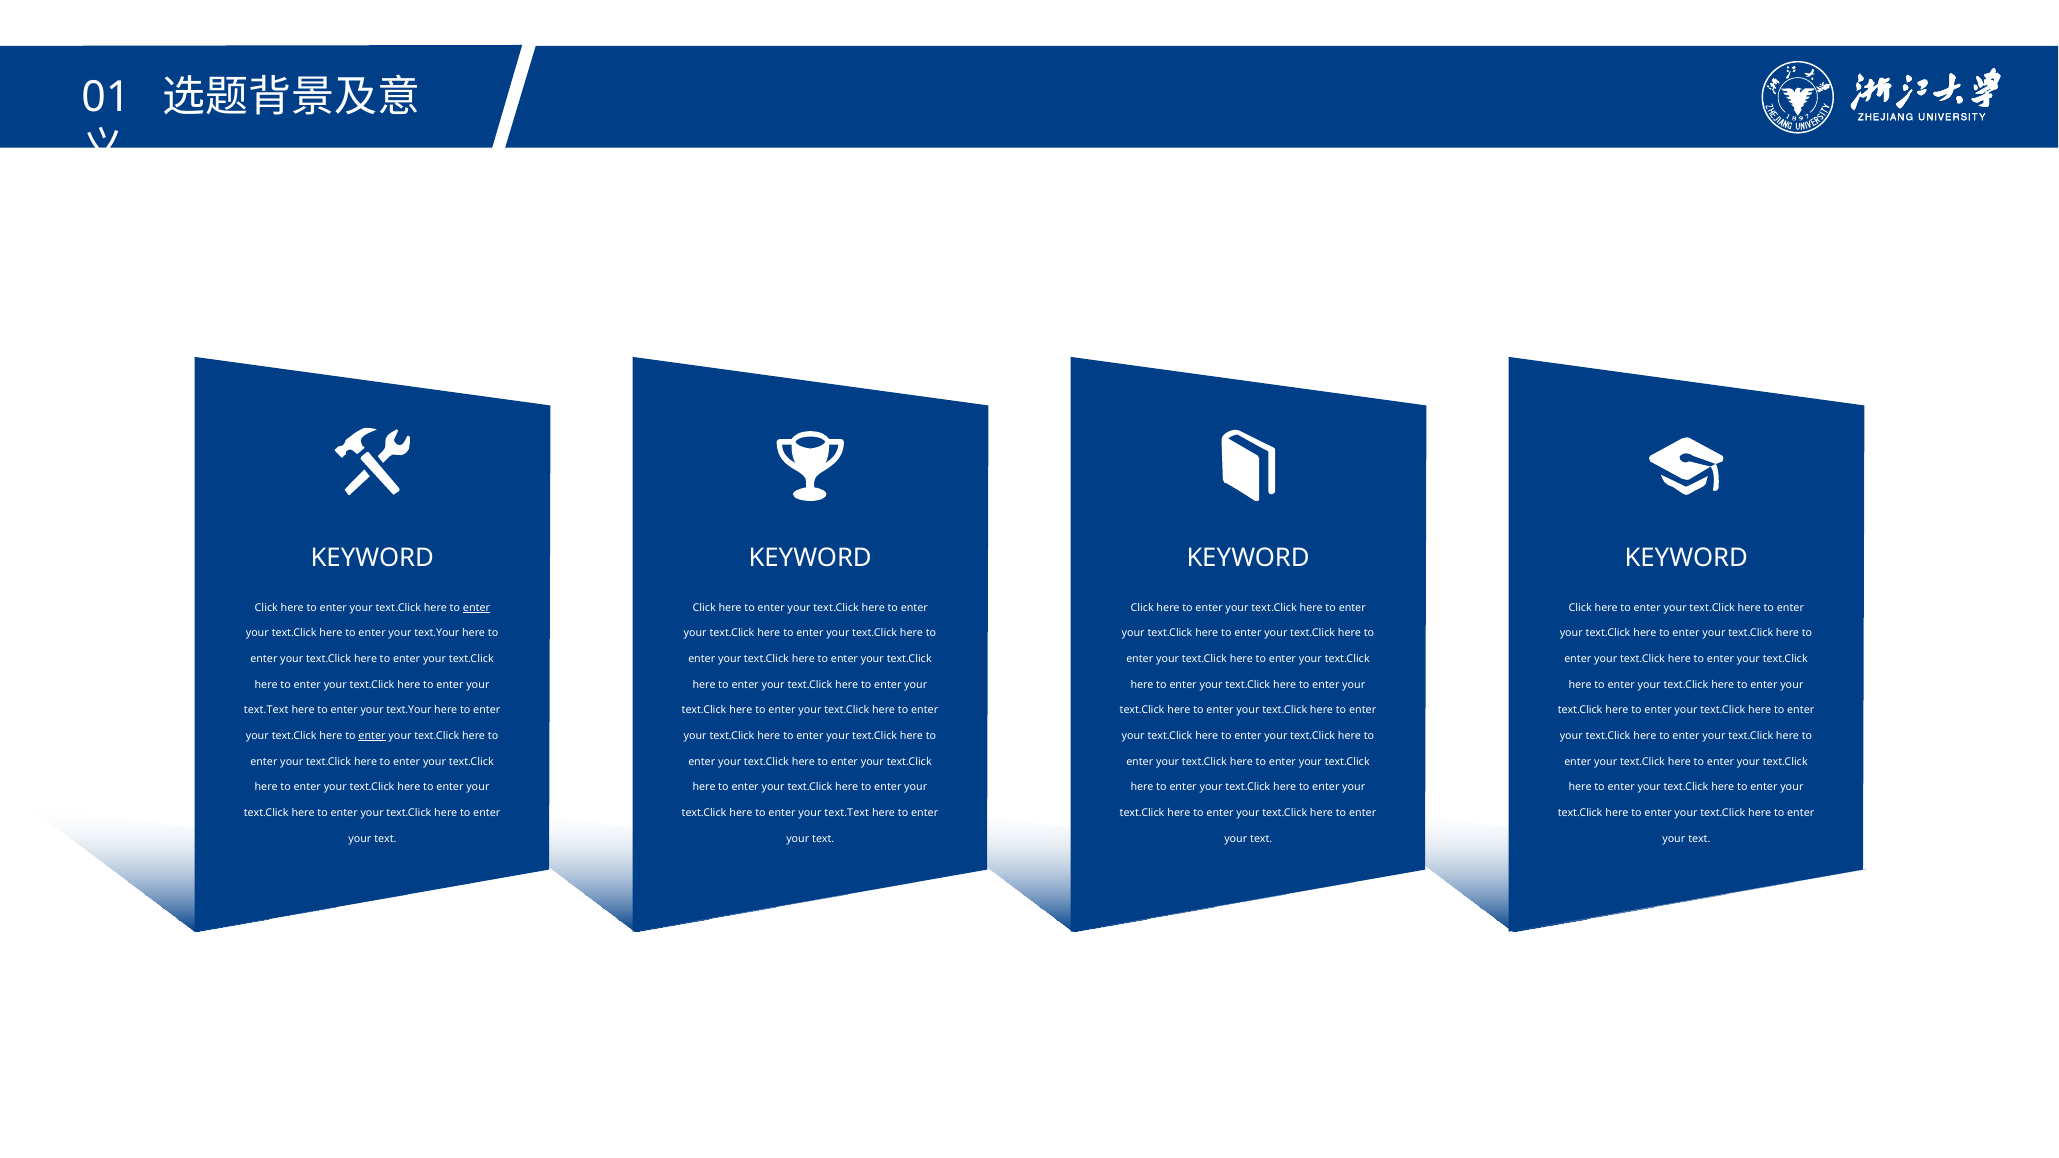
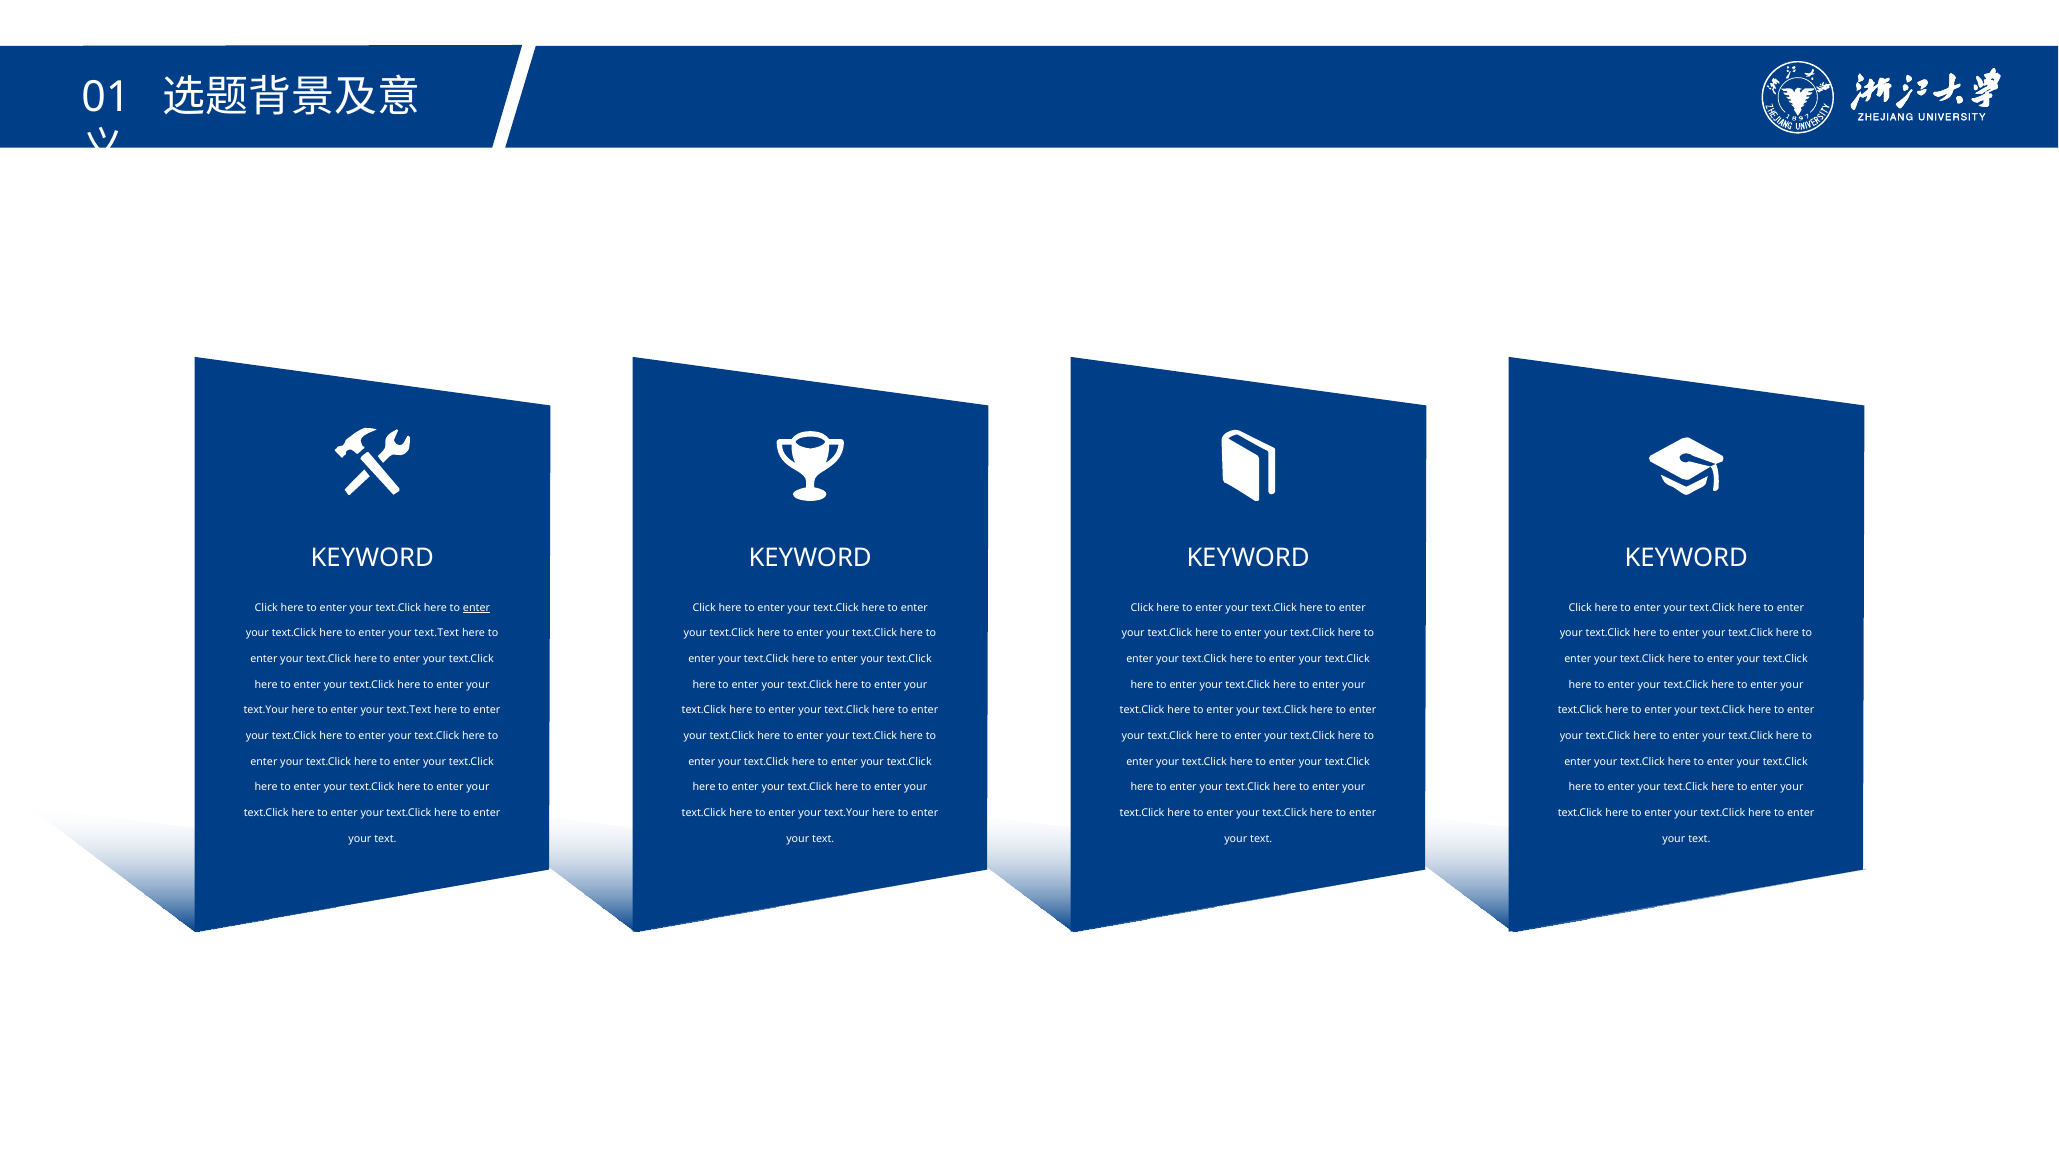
text.Your: text.Your -> text.Text (437, 634)
text.Text: text.Text -> text.Your (266, 711)
text.Your: text.Your -> text.Text (409, 711)
enter underline: present -> none (372, 736)
text.Text: text.Text -> text.Your (847, 813)
